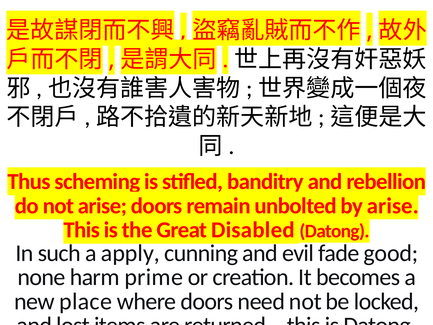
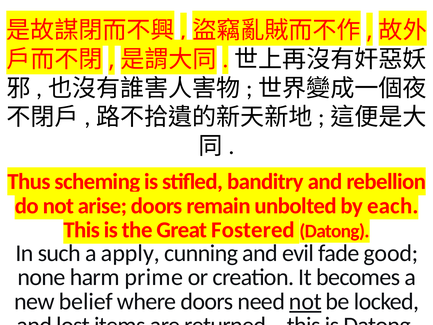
by arise: arise -> each (393, 206)
Disabled: Disabled -> Fostered (253, 230)
place: place -> belief (86, 301)
not underline: none -> present (305, 301)
